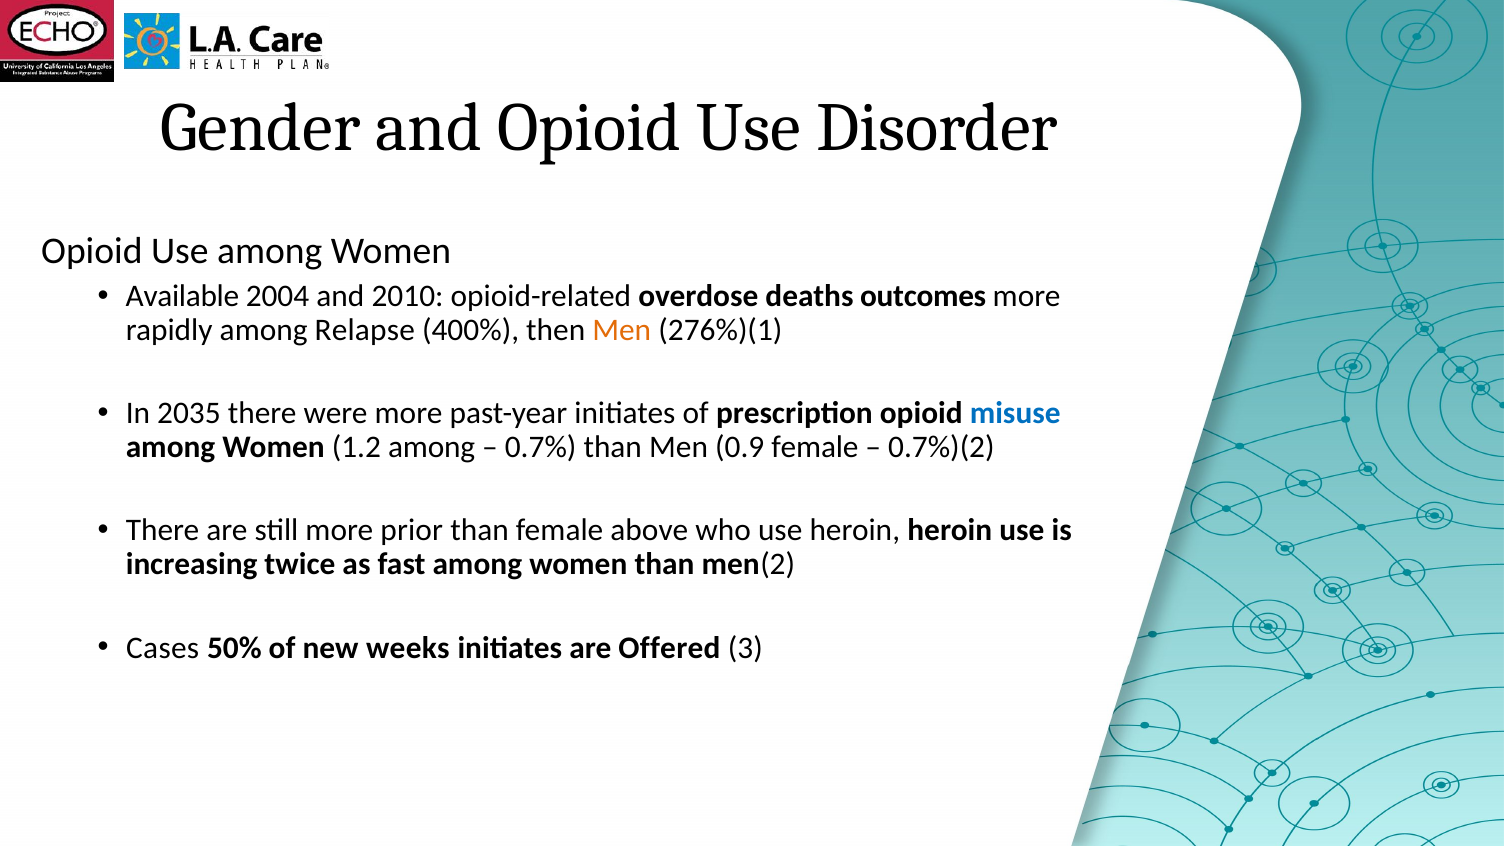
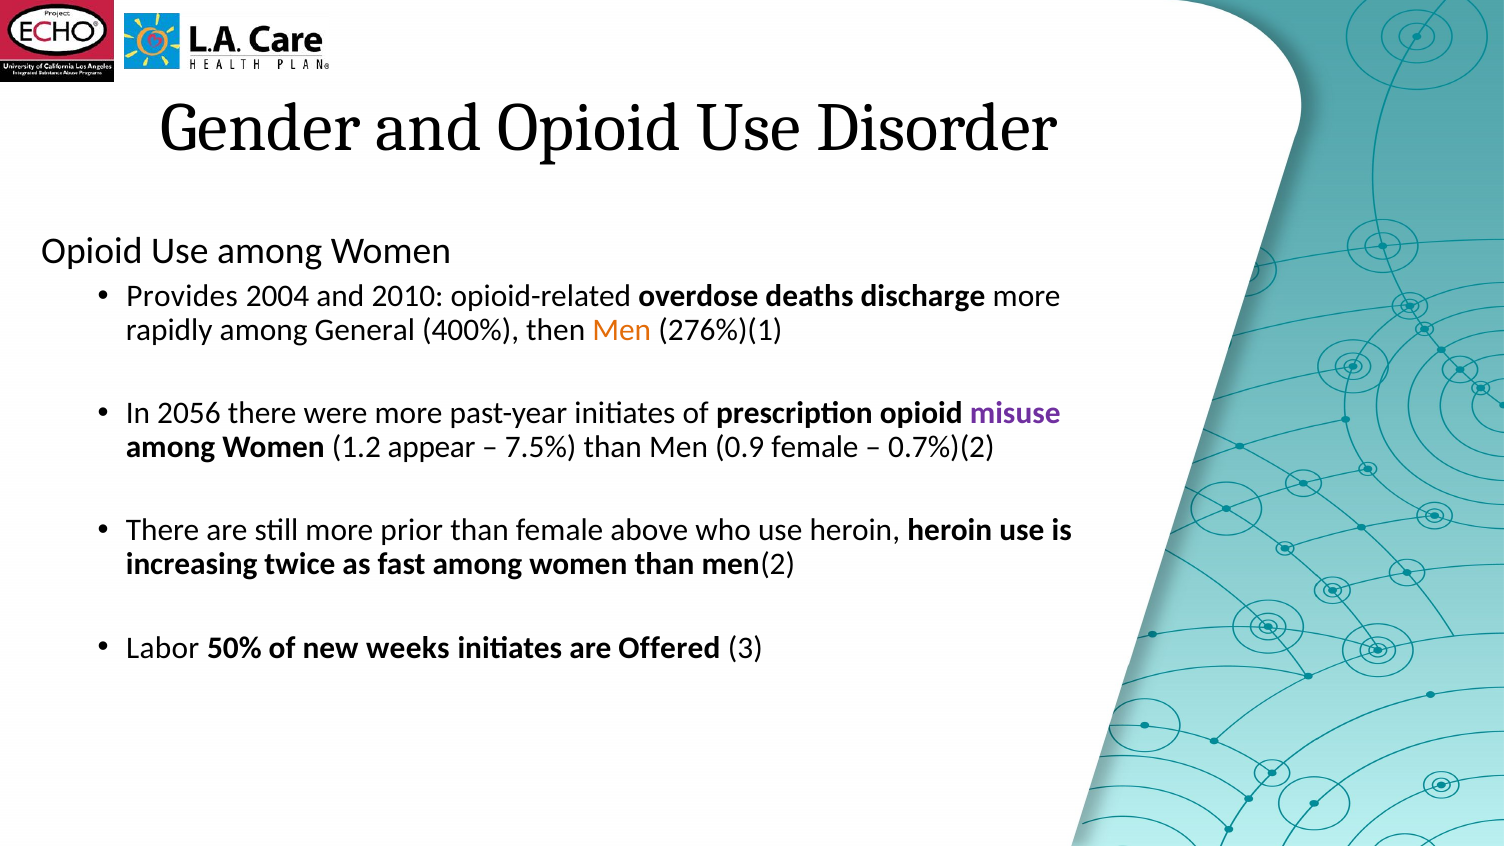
Available: Available -> Provides (182, 296)
outcomes: outcomes -> discharge (923, 296)
Relapse: Relapse -> General (365, 330)
2035: 2035 -> 2056 (189, 413)
misuse colour: blue -> purple (1015, 413)
1.2 among: among -> appear (432, 447)
0.7%: 0.7% -> 7.5% (541, 447)
Cases: Cases -> Labor (163, 648)
